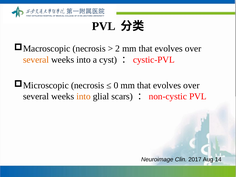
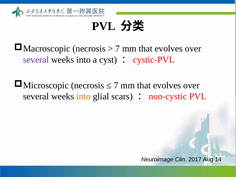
2: 2 -> 7 (118, 49)
several colour: orange -> purple (36, 60)
0: 0 -> 7 (116, 85)
